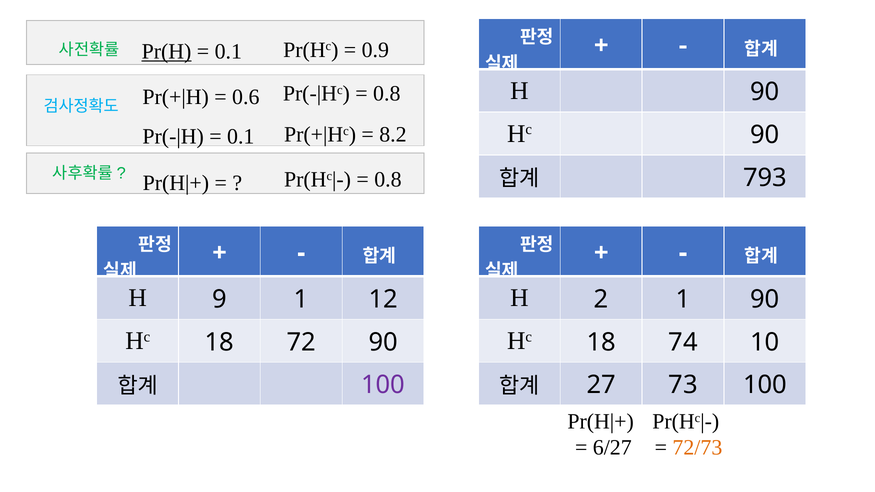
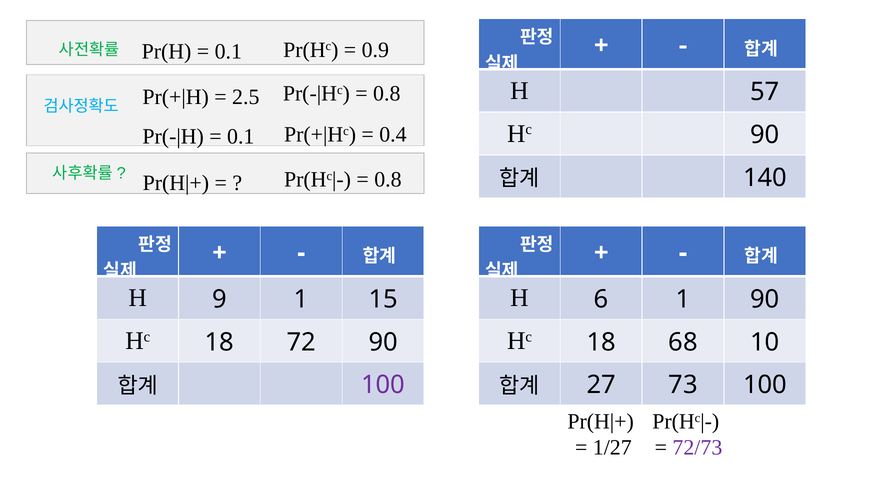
Pr(H underline: present -> none (167, 52)
H 90: 90 -> 57 (765, 92)
0.6: 0.6 -> 2.5 (246, 97)
8.2: 8.2 -> 0.4 (393, 135)
793: 793 -> 140 (765, 178)
12: 12 -> 15 (383, 299)
2: 2 -> 6 (601, 299)
74: 74 -> 68 (683, 342)
6/27: 6/27 -> 1/27 (612, 448)
72/73 colour: orange -> purple (697, 448)
